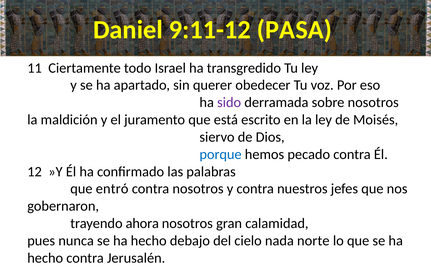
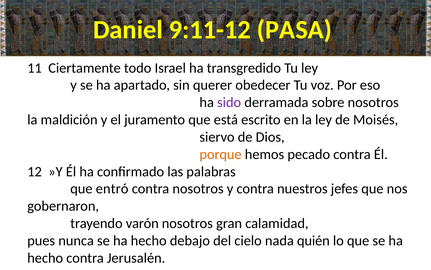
porque colour: blue -> orange (221, 154)
ahora: ahora -> varón (142, 223)
norte: norte -> quién (313, 240)
